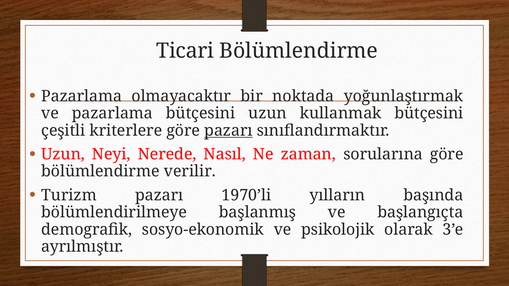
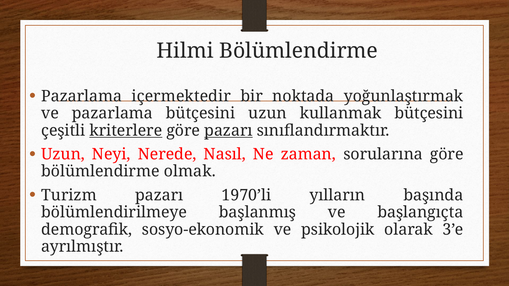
Ticari: Ticari -> Hilmi (185, 51)
olmayacaktır: olmayacaktır -> içermektedir (181, 96)
kriterlere underline: none -> present (126, 131)
verilir: verilir -> olmak (190, 172)
